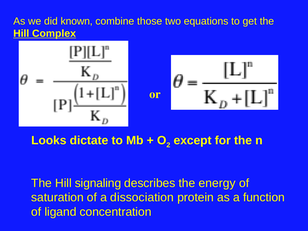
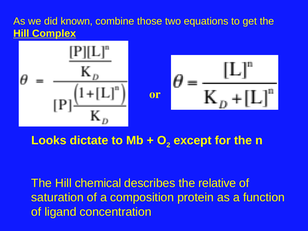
signaling: signaling -> chemical (98, 183)
energy: energy -> relative (217, 183)
dissociation: dissociation -> composition (142, 198)
